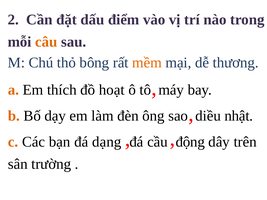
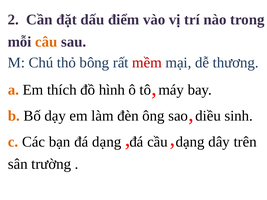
mềm colour: orange -> red (147, 63)
hoạt: hoạt -> hình (112, 90)
nhật: nhật -> sinh (239, 116)
cầu động: động -> dạng (190, 142)
